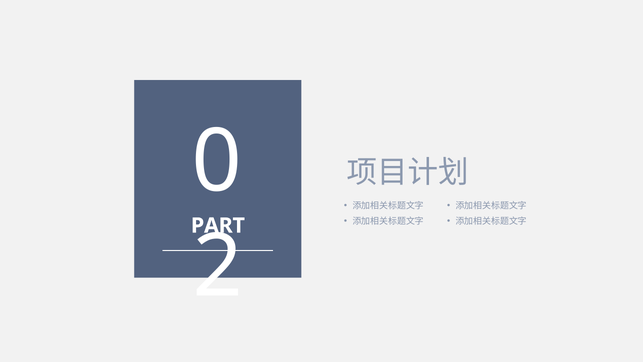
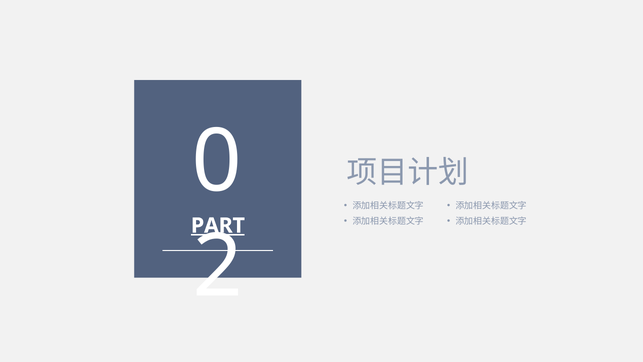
PART underline: none -> present (218, 225)
